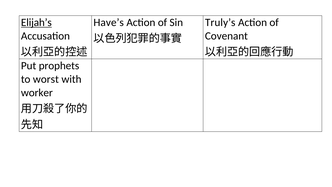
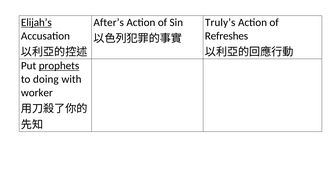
Have’s: Have’s -> After’s (109, 22)
Covenant: Covenant -> Refreshes (226, 36)
prophets underline: none -> present (59, 66)
worst: worst -> doing (46, 79)
